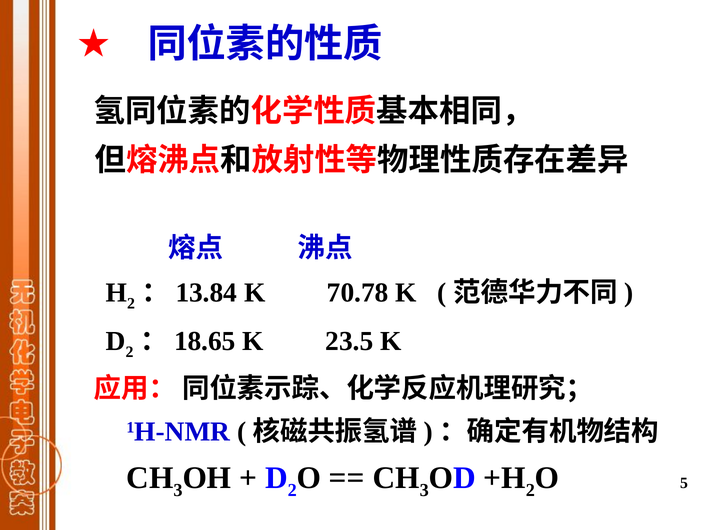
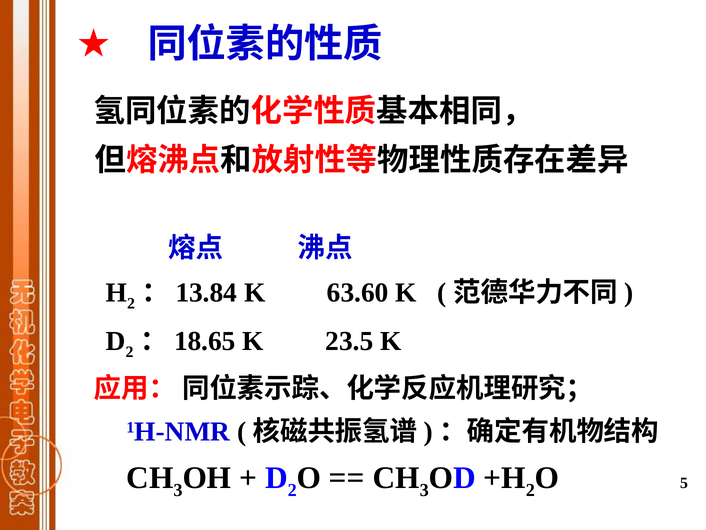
70.78: 70.78 -> 63.60 (358, 292)
